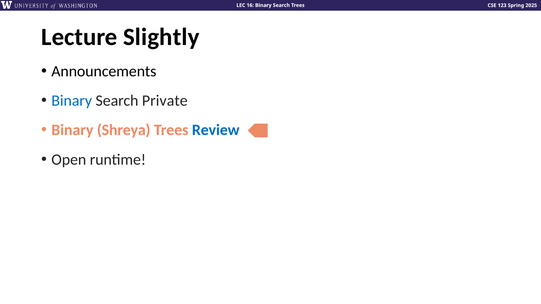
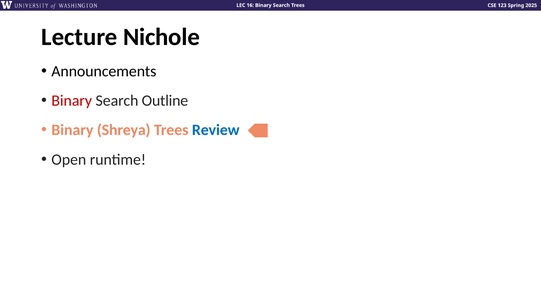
Slightly: Slightly -> Nichole (161, 37)
Binary colour: blue -> red (72, 101)
Private: Private -> Outline (165, 101)
